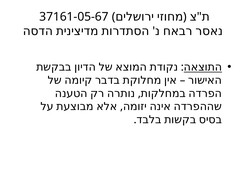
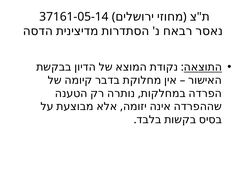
37161-05-67: 37161-05-67 -> 37161-05-14 (74, 17)
